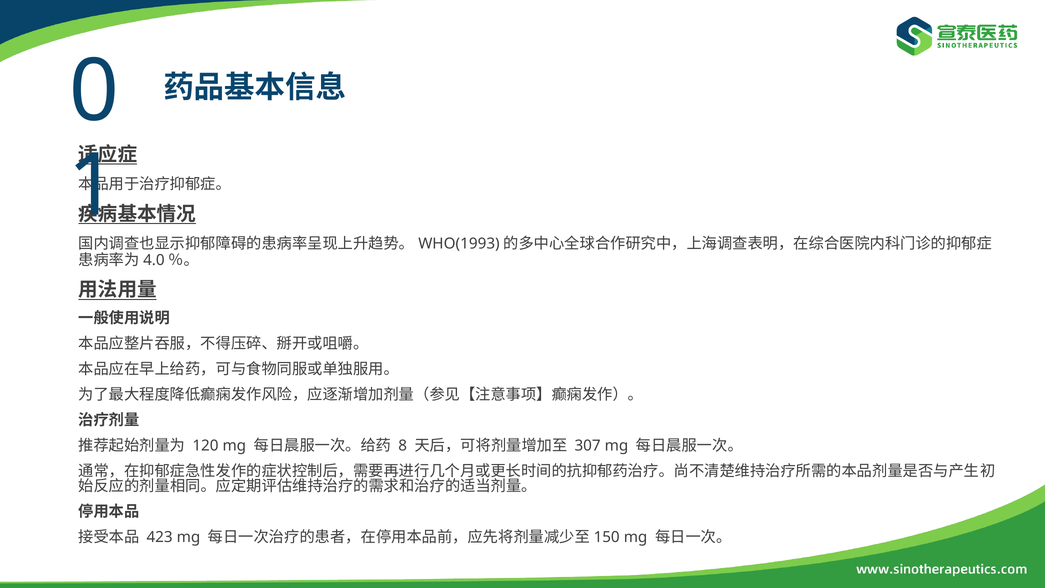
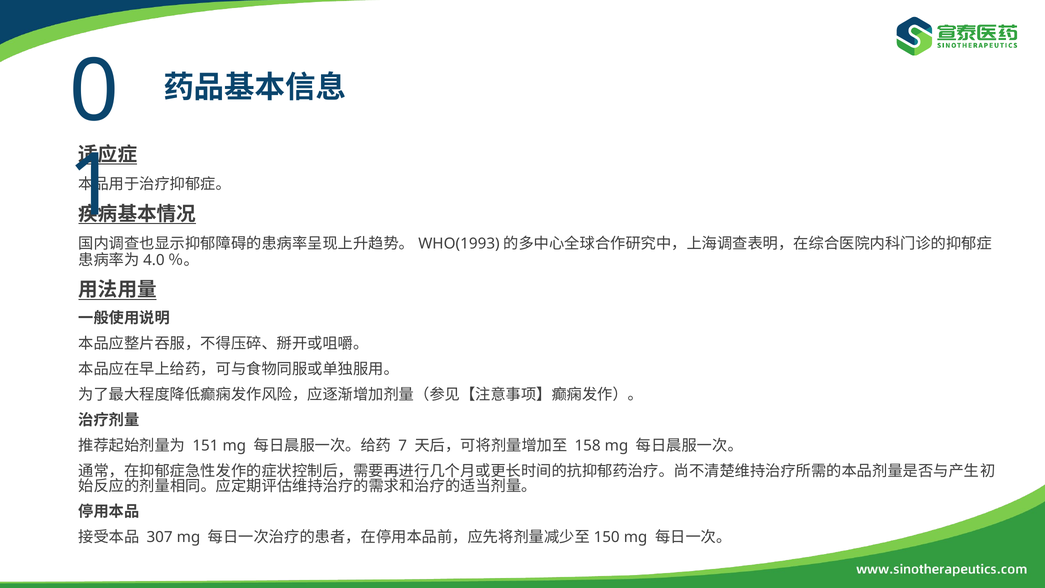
120: 120 -> 151 (205, 446)
8: 8 -> 7 (403, 446)
307: 307 -> 158 (588, 446)
423: 423 -> 307 (160, 537)
